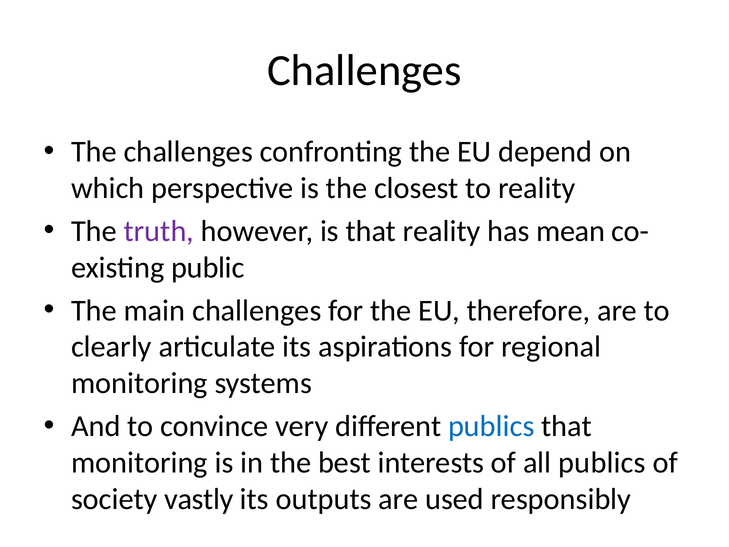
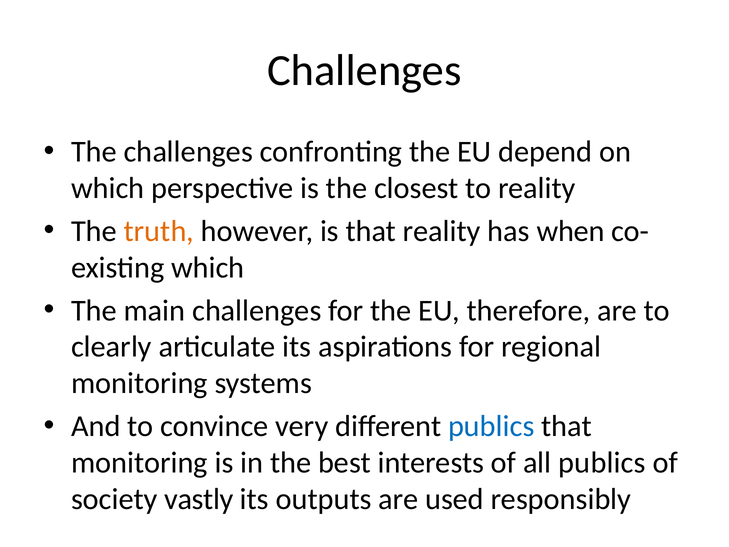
truth colour: purple -> orange (159, 231)
mean: mean -> when (571, 231)
public: public -> which (208, 267)
